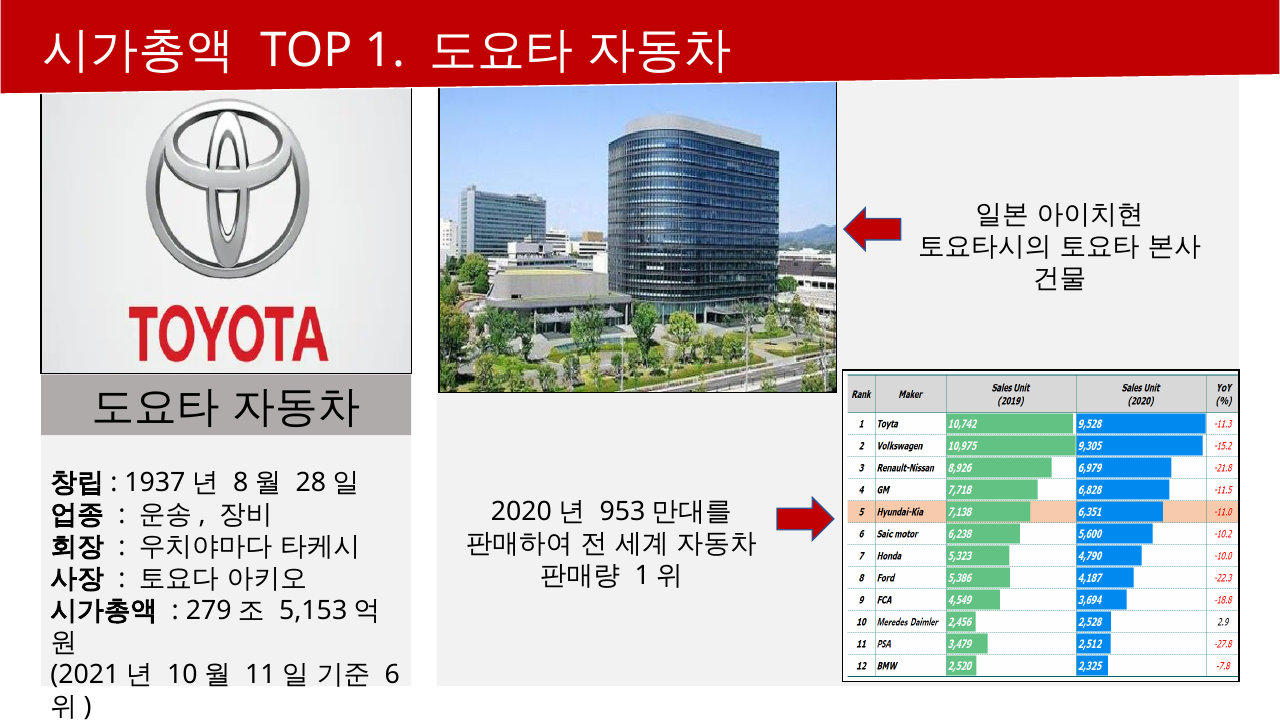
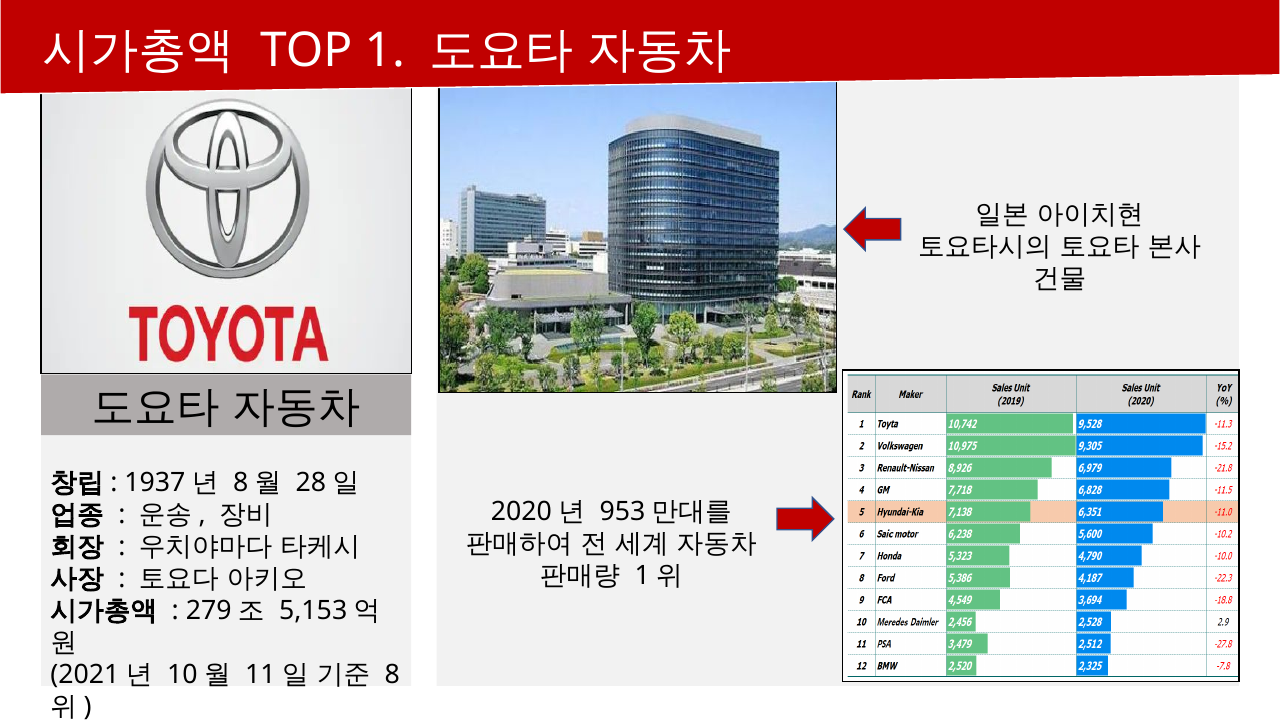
6: 6 -> 8 (392, 674)
